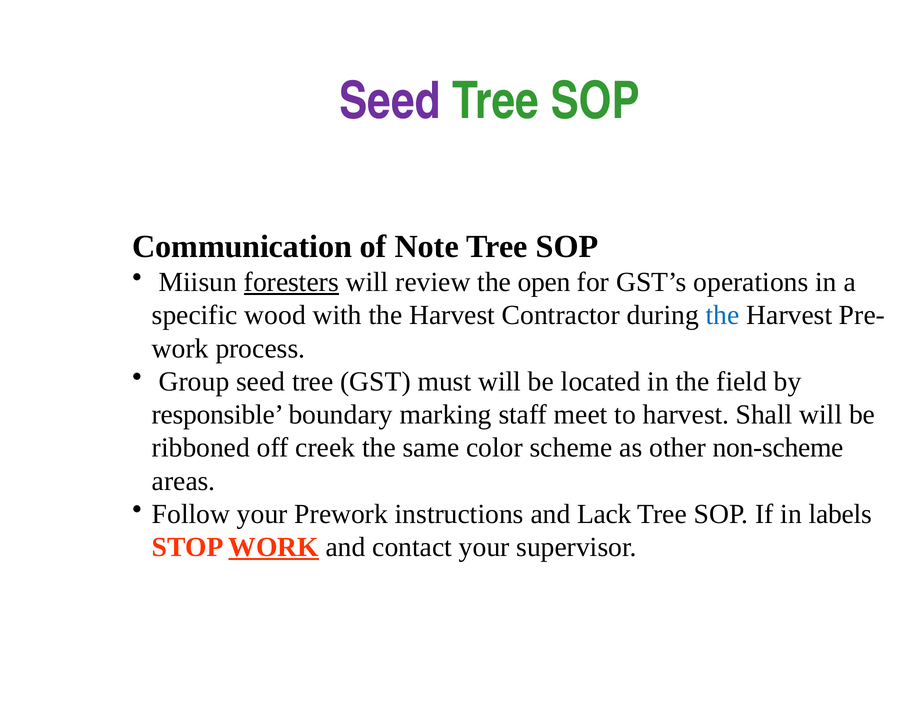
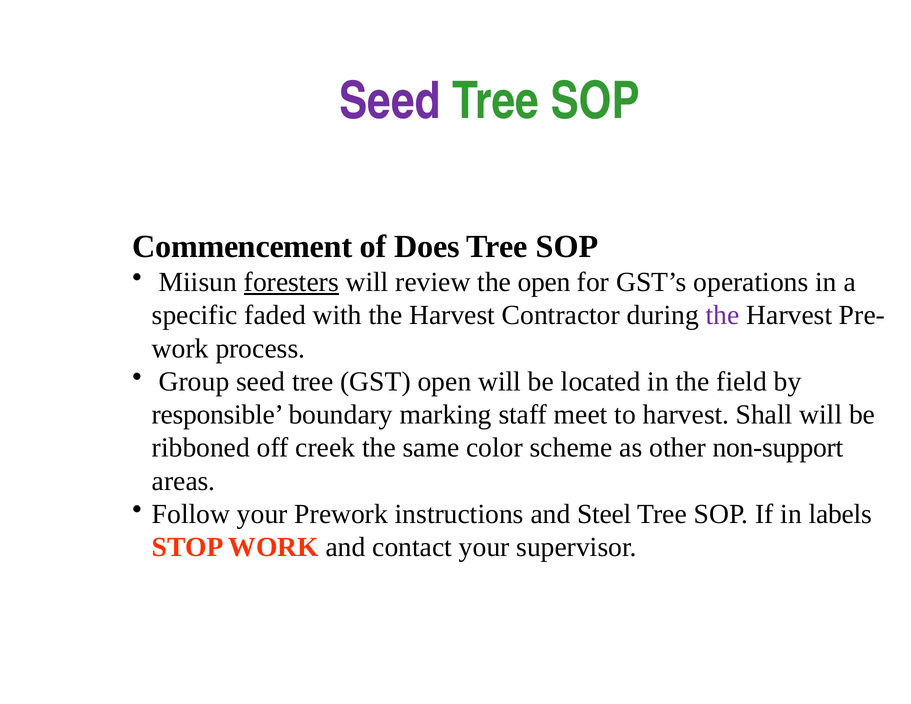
Communication: Communication -> Commencement (242, 247)
Note: Note -> Does (427, 247)
wood: wood -> faded (275, 315)
the colour: blue -> purple (723, 315)
GST must: must -> open (444, 382)
non-scheme: non-scheme -> non-support (778, 448)
Lack: Lack -> Steel (604, 514)
WORK underline: present -> none (274, 547)
